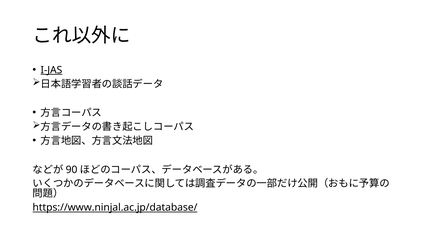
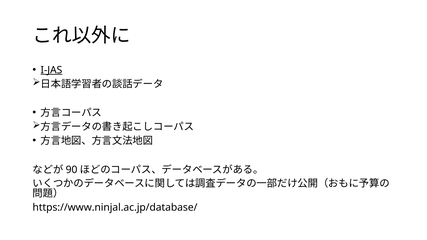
https://www.ninjal.ac.jp/database/ underline: present -> none (115, 208)
